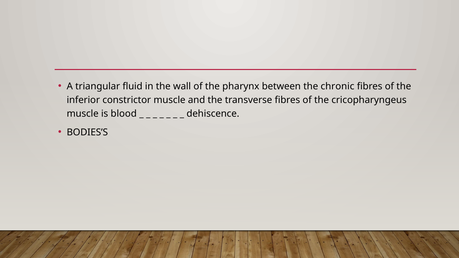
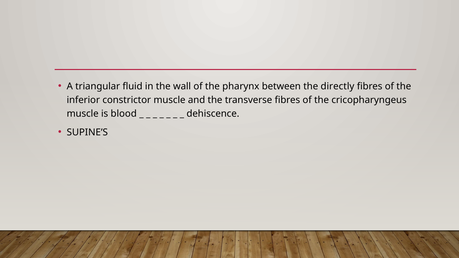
chronic: chronic -> directly (337, 86)
BODIES’S: BODIES’S -> SUPINE’S (87, 132)
